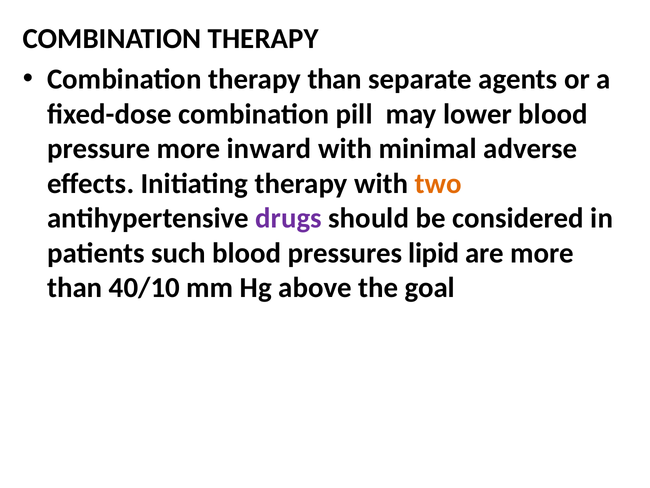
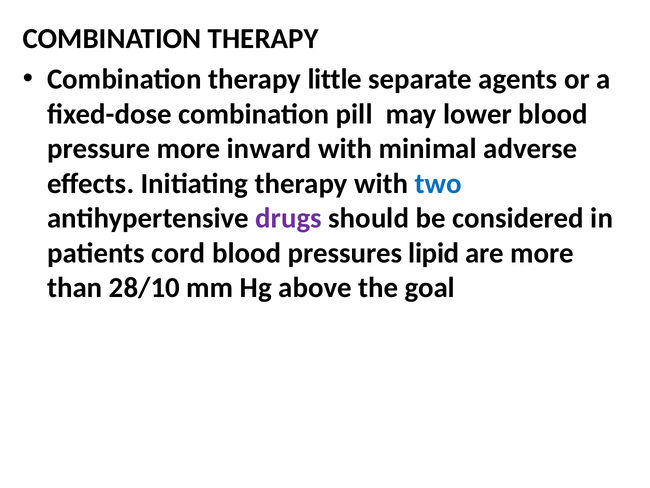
therapy than: than -> little (335, 79)
two colour: orange -> blue (438, 183)
such: such -> cord (178, 253)
40/10: 40/10 -> 28/10 (144, 288)
